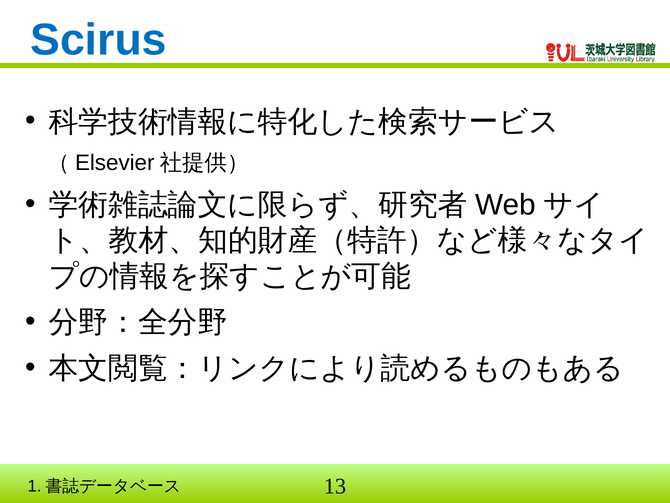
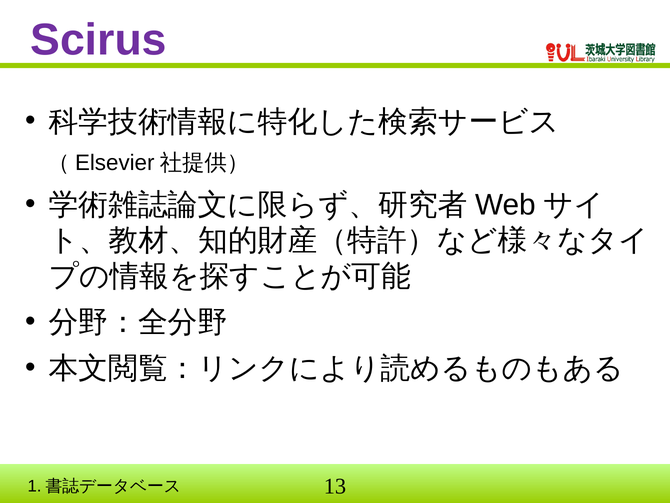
Scirus colour: blue -> purple (99, 40)
